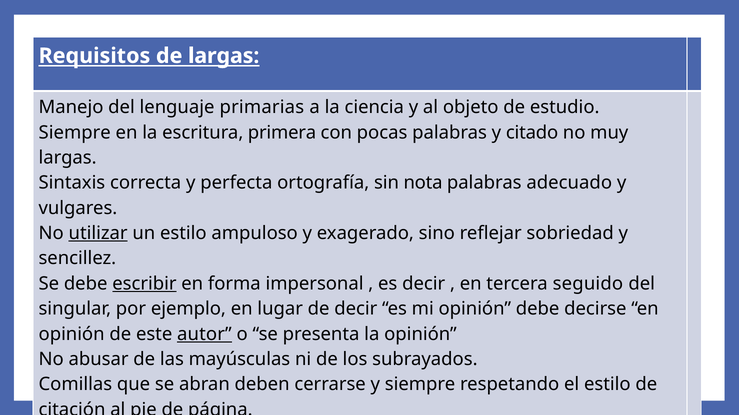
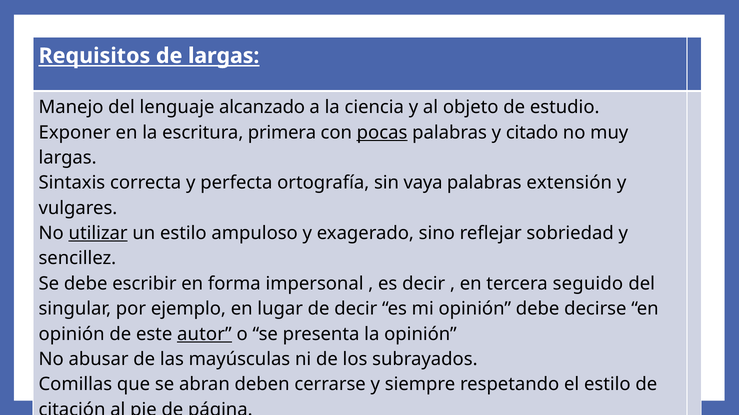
primarias: primarias -> alcanzado (262, 107)
Siempre: Siempre -> Exponer (75, 133)
pocas underline: none -> present (382, 133)
nota: nota -> vaya (423, 183)
adecuado: adecuado -> extensión (569, 183)
escribir underline: present -> none (144, 284)
